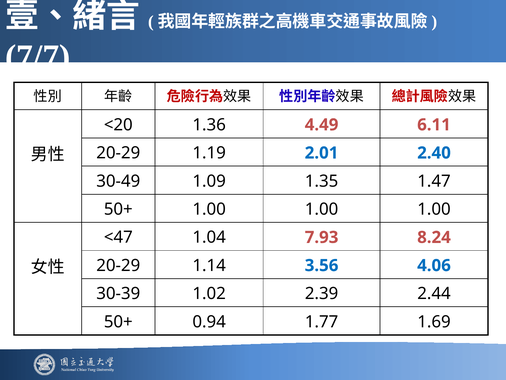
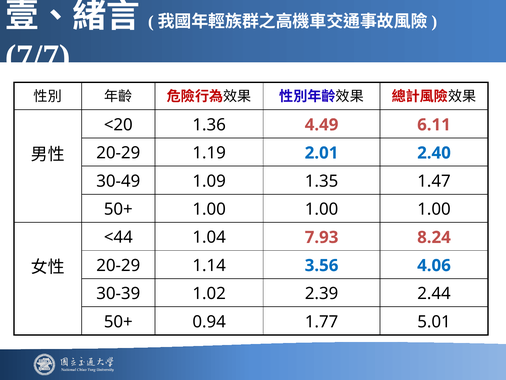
<47: <47 -> <44 (118, 237)
1.69: 1.69 -> 5.01 (434, 321)
